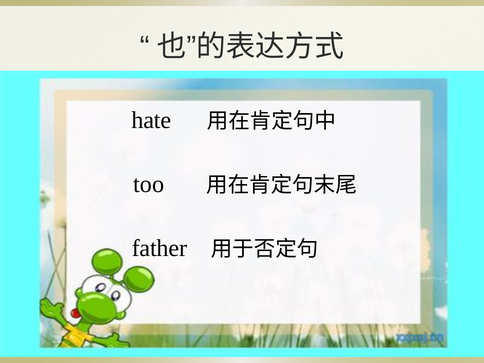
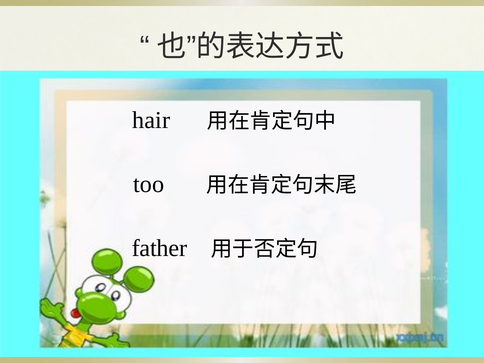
hate: hate -> hair (151, 120)
